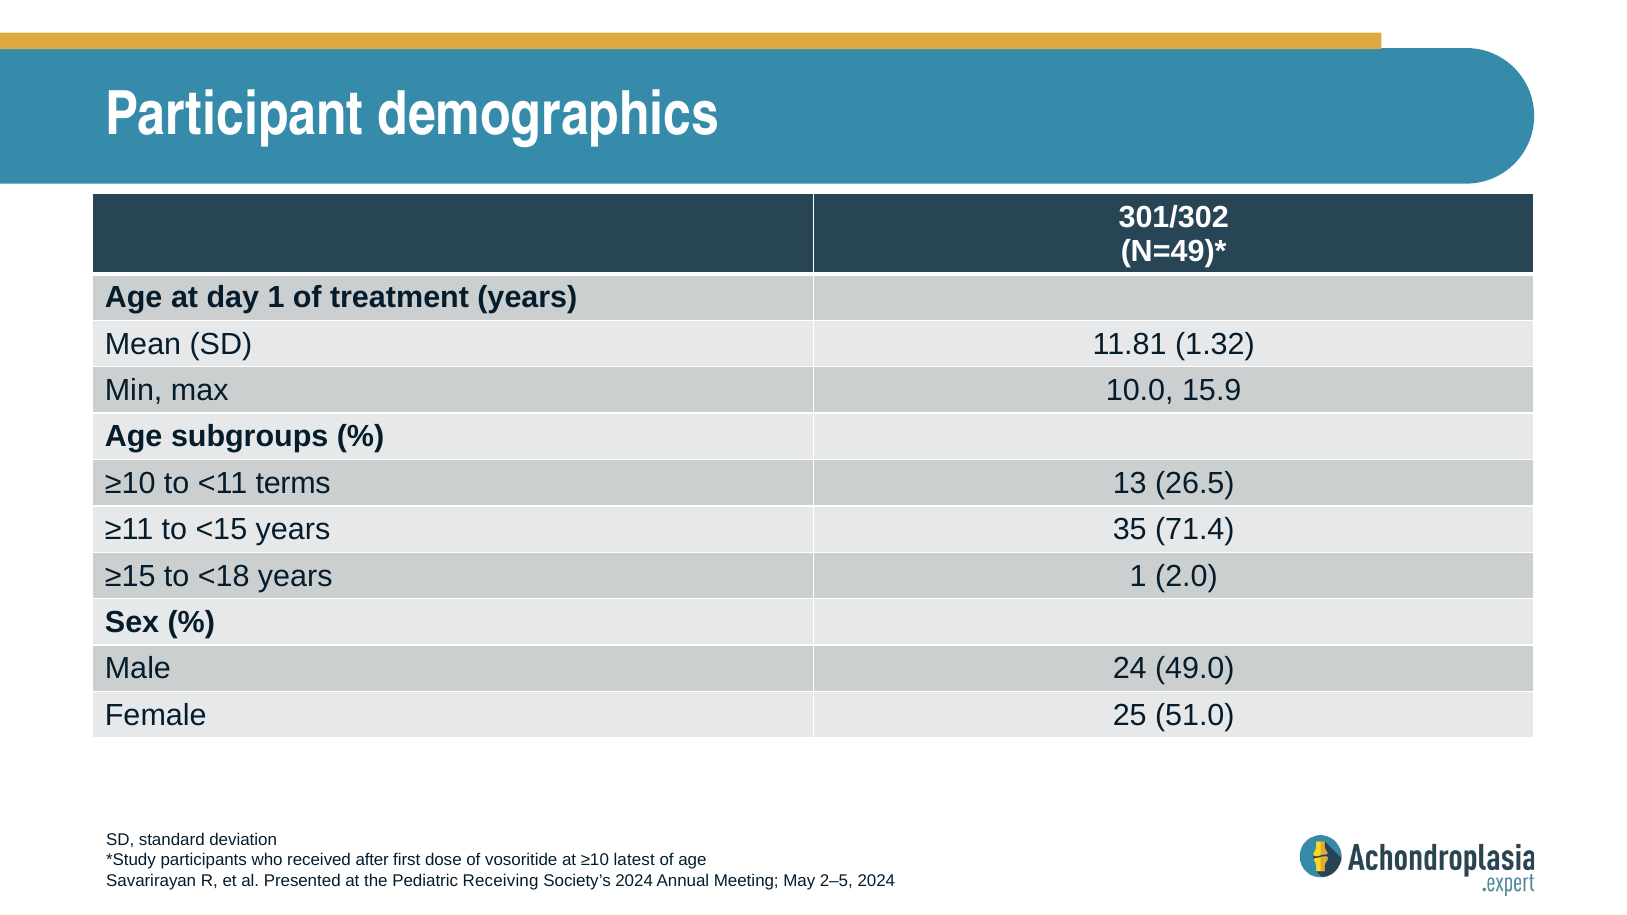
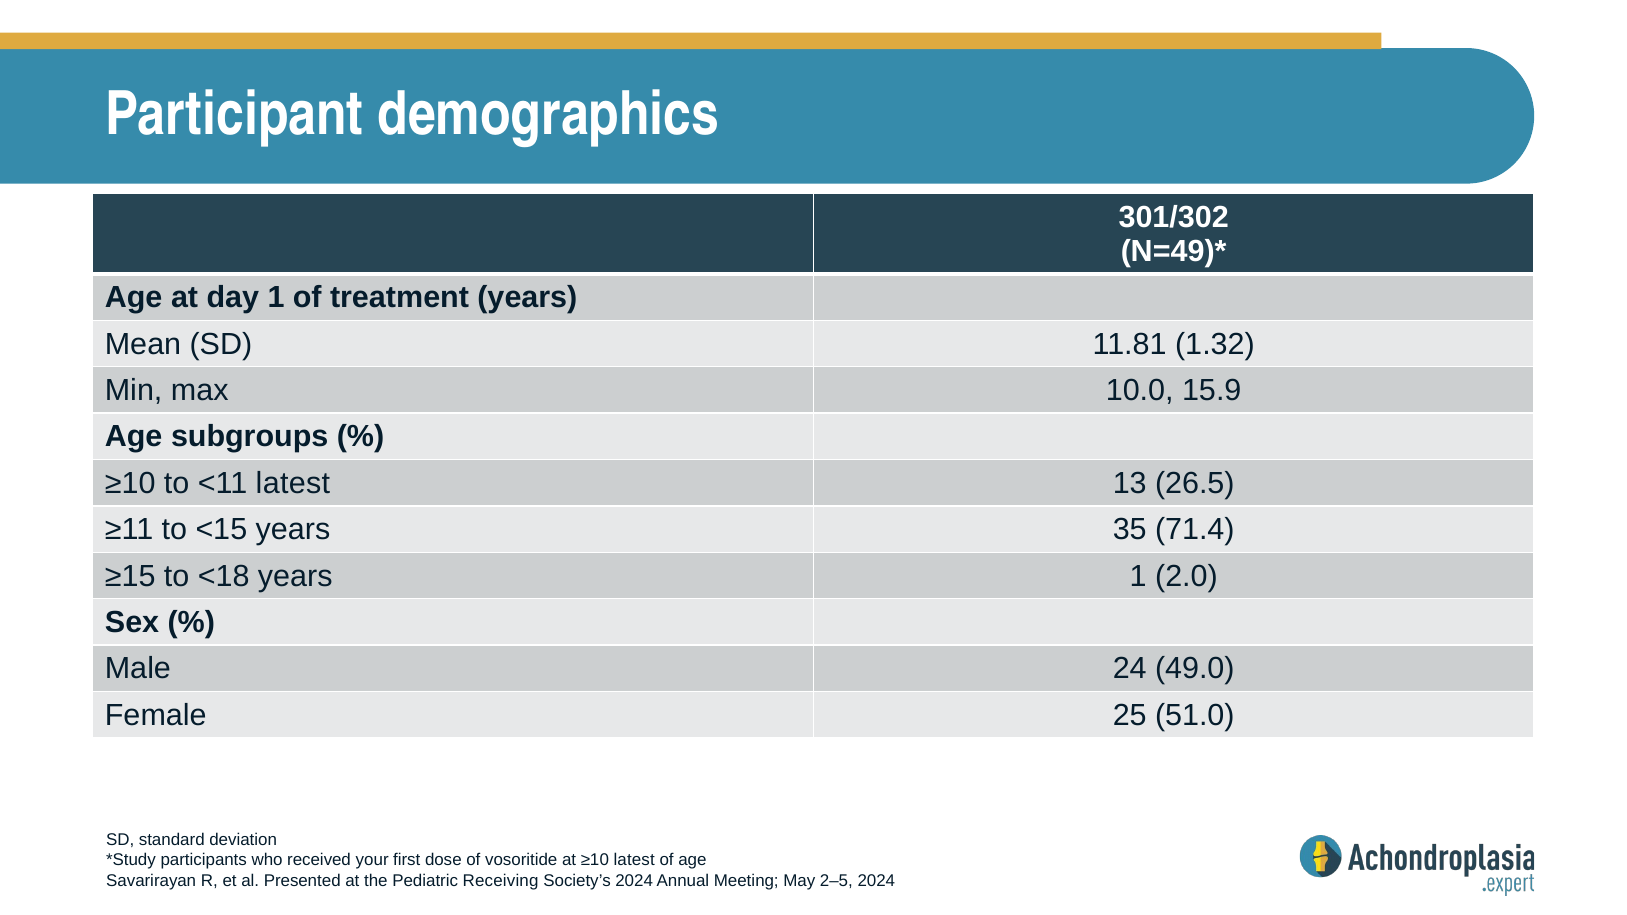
<11 terms: terms -> latest (293, 483)
after: after -> your (372, 860)
